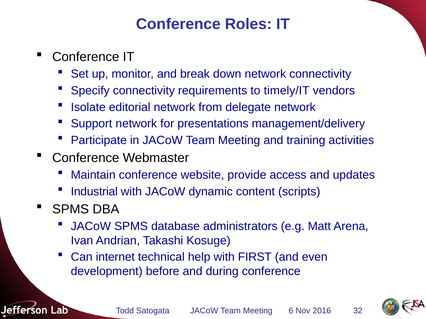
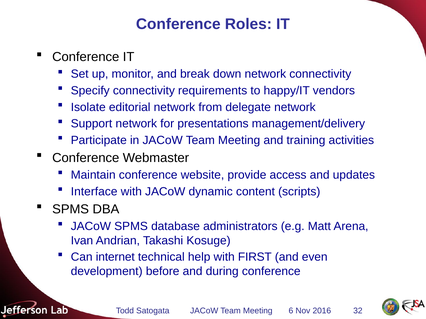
timely/IT: timely/IT -> happy/IT (287, 91)
Industrial: Industrial -> Interface (94, 192)
